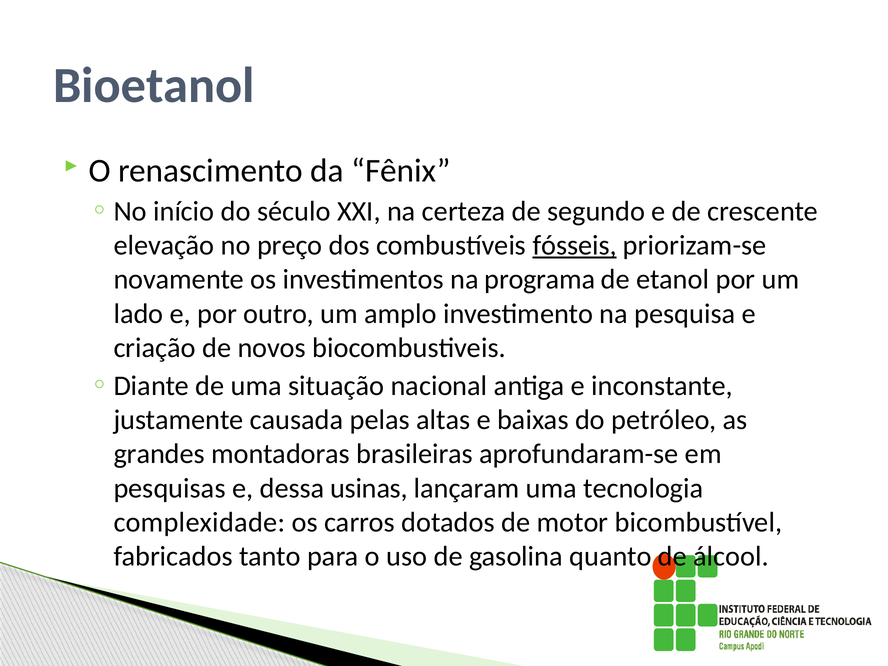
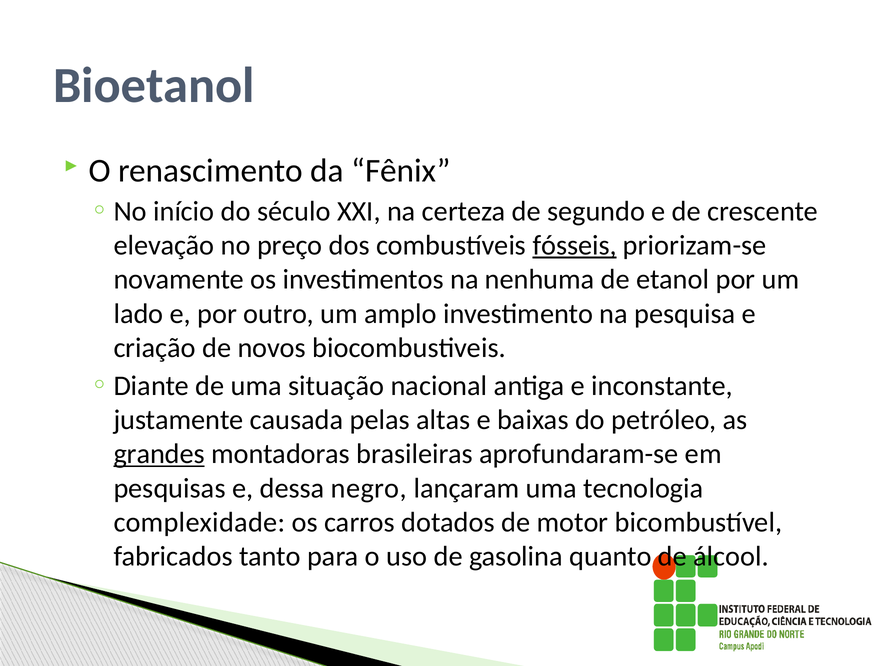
programa: programa -> nenhuma (540, 280)
grandes underline: none -> present (159, 454)
usinas: usinas -> negro (369, 488)
